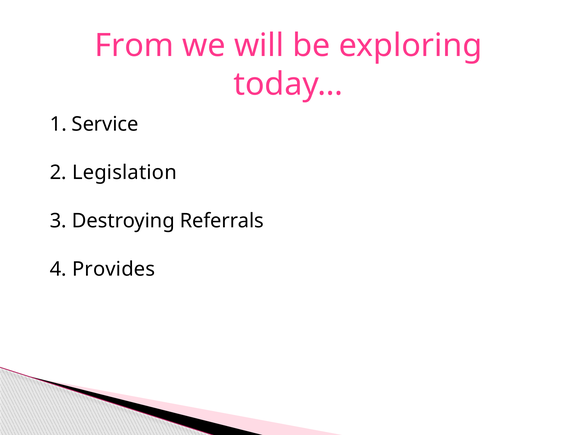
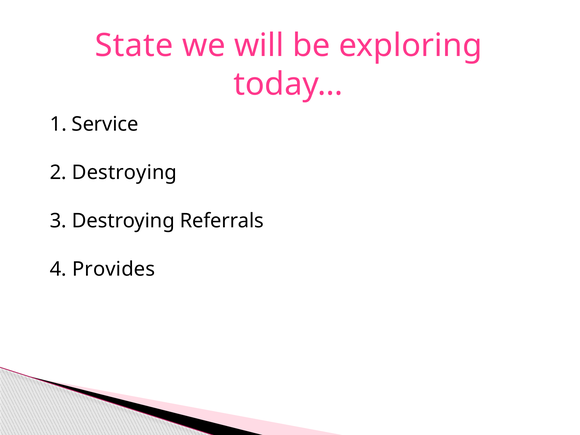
From: From -> State (134, 46)
2 Legislation: Legislation -> Destroying (124, 173)
